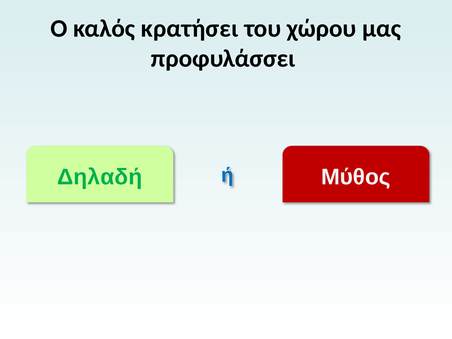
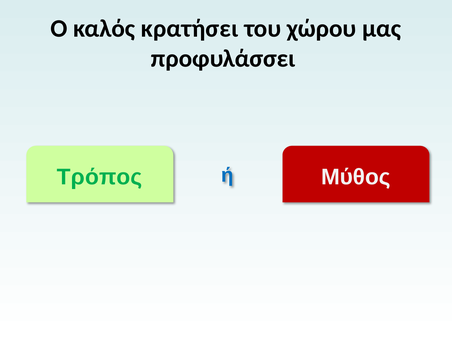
Δηλαδή: Δηλαδή -> Τρόπος (100, 177)
